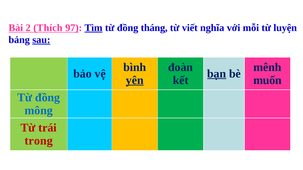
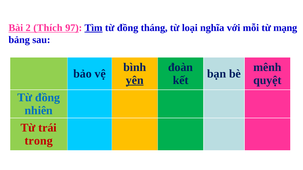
viết: viết -> loại (190, 28)
luyện: luyện -> mạng (285, 28)
sau underline: present -> none (41, 40)
bạn underline: present -> none (217, 74)
muốn: muốn -> quyệt (267, 80)
mông: mông -> nhiên (39, 111)
